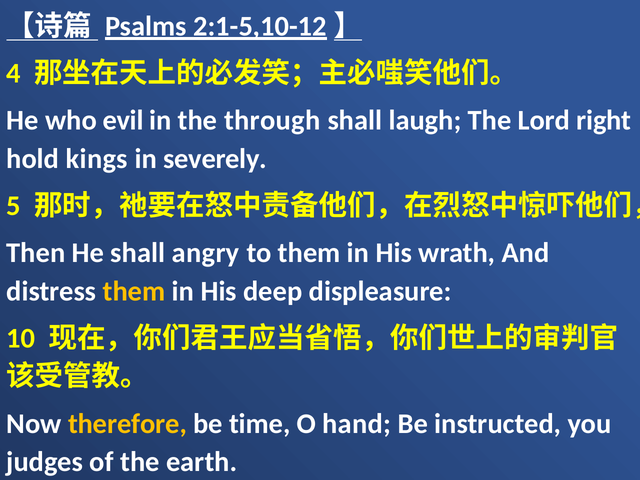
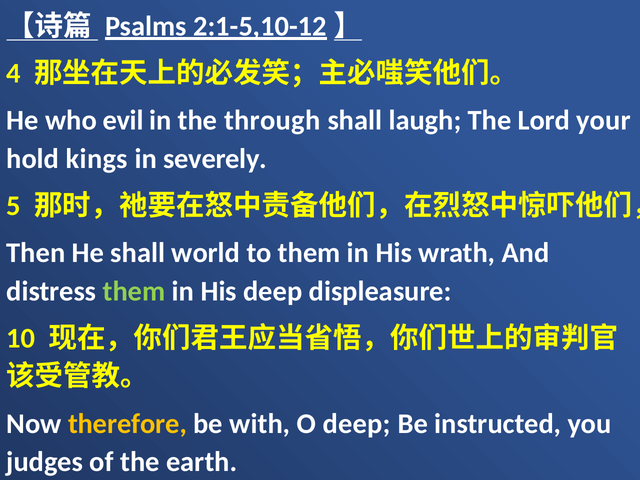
right: right -> your (604, 121)
angry: angry -> world (206, 253)
them colour: yellow -> light green (134, 291)
time: time -> with (260, 424)
O hand: hand -> deep (357, 424)
